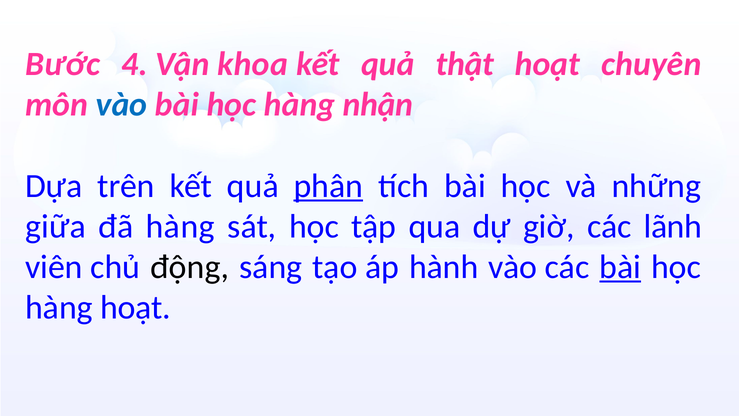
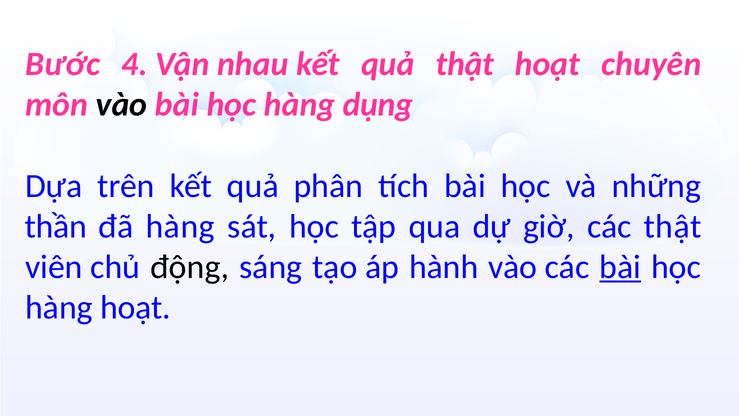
khoa: khoa -> nhau (253, 64)
vào colour: blue -> black (121, 104)
nhận: nhận -> dụng (378, 104)
phân underline: present -> none (328, 186)
giữa: giữa -> thần (56, 226)
các lãnh: lãnh -> thật (673, 226)
